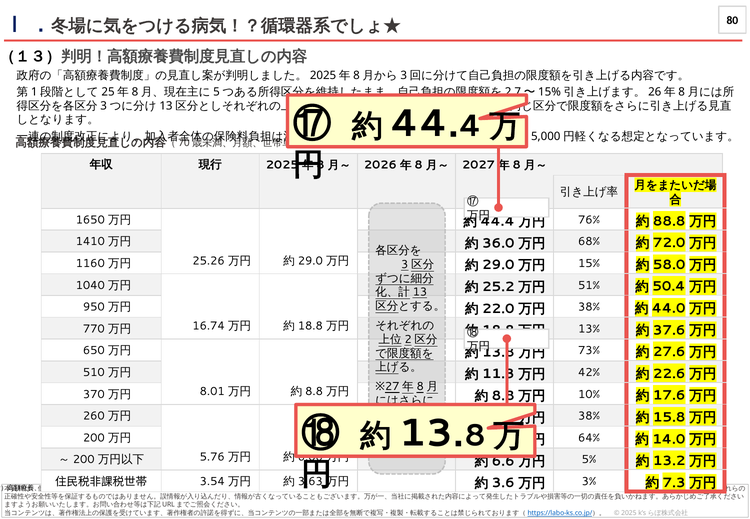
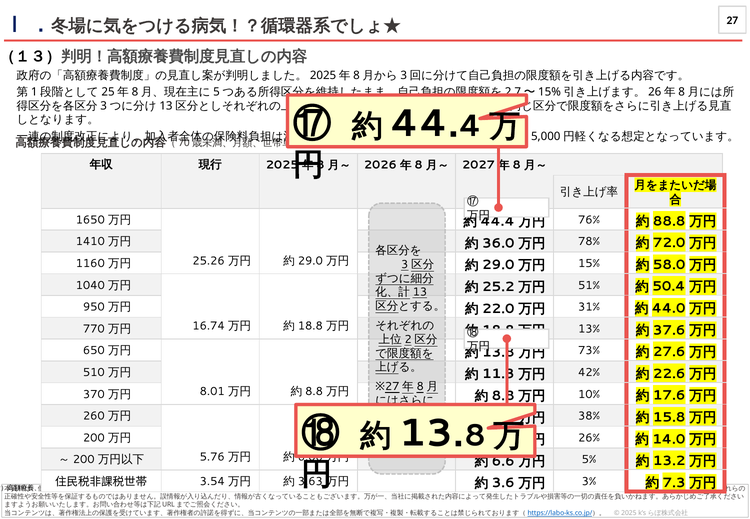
80: 80 -> 27 (732, 20)
68%: 68% -> 78% (589, 242)
38%: 38% -> 31% (589, 307)
64%: 64% -> 26% (589, 438)
